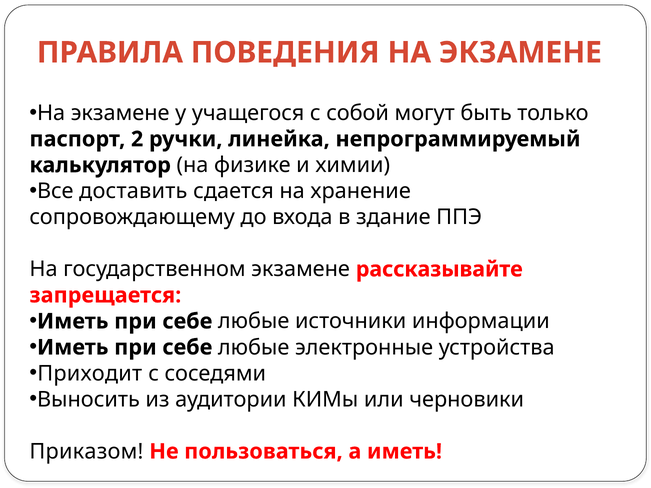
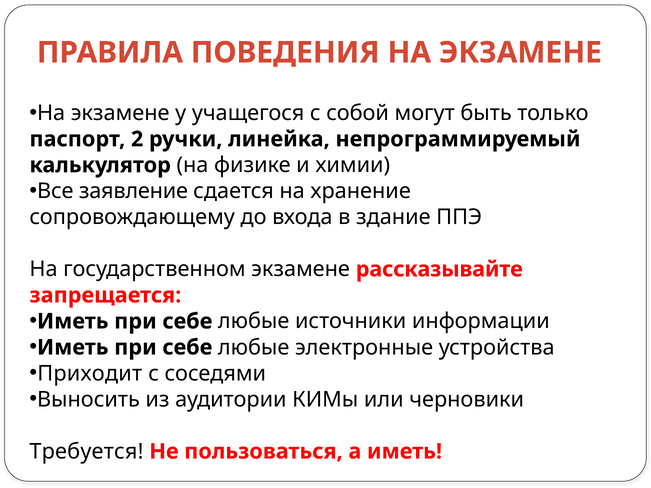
доставить: доставить -> заявление (133, 191)
Приказом: Приказом -> Требуется (86, 452)
